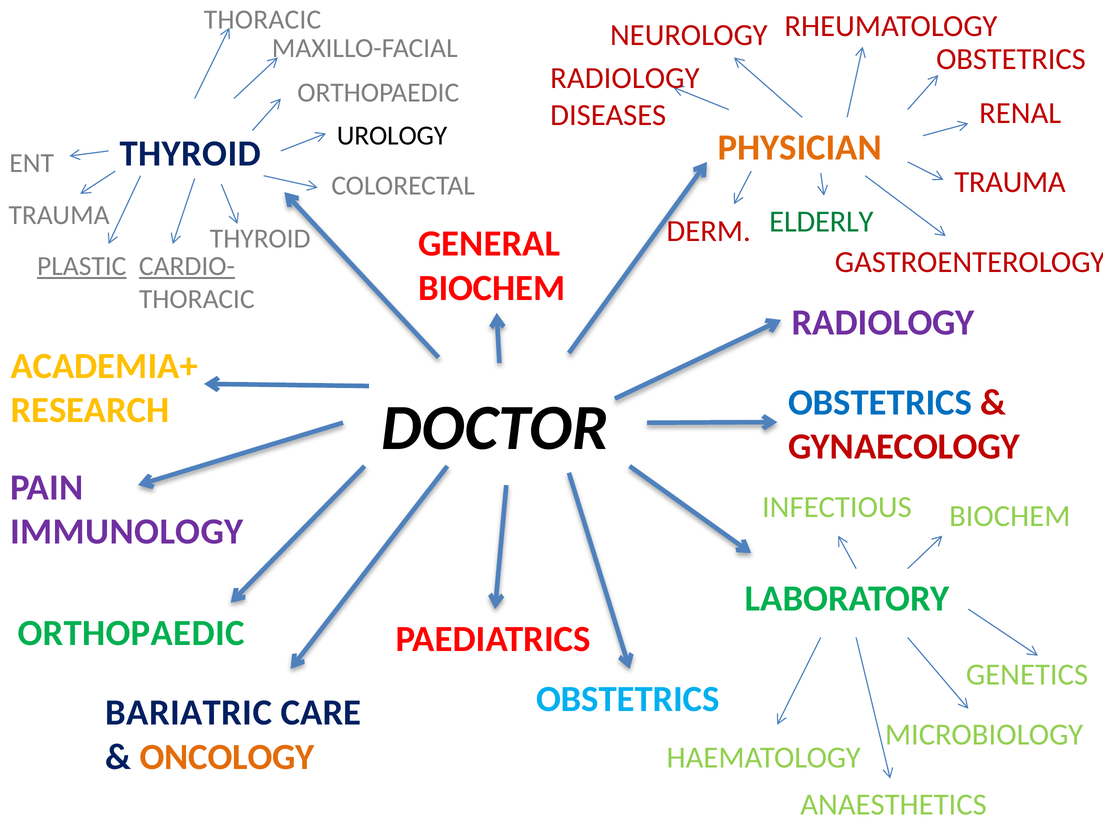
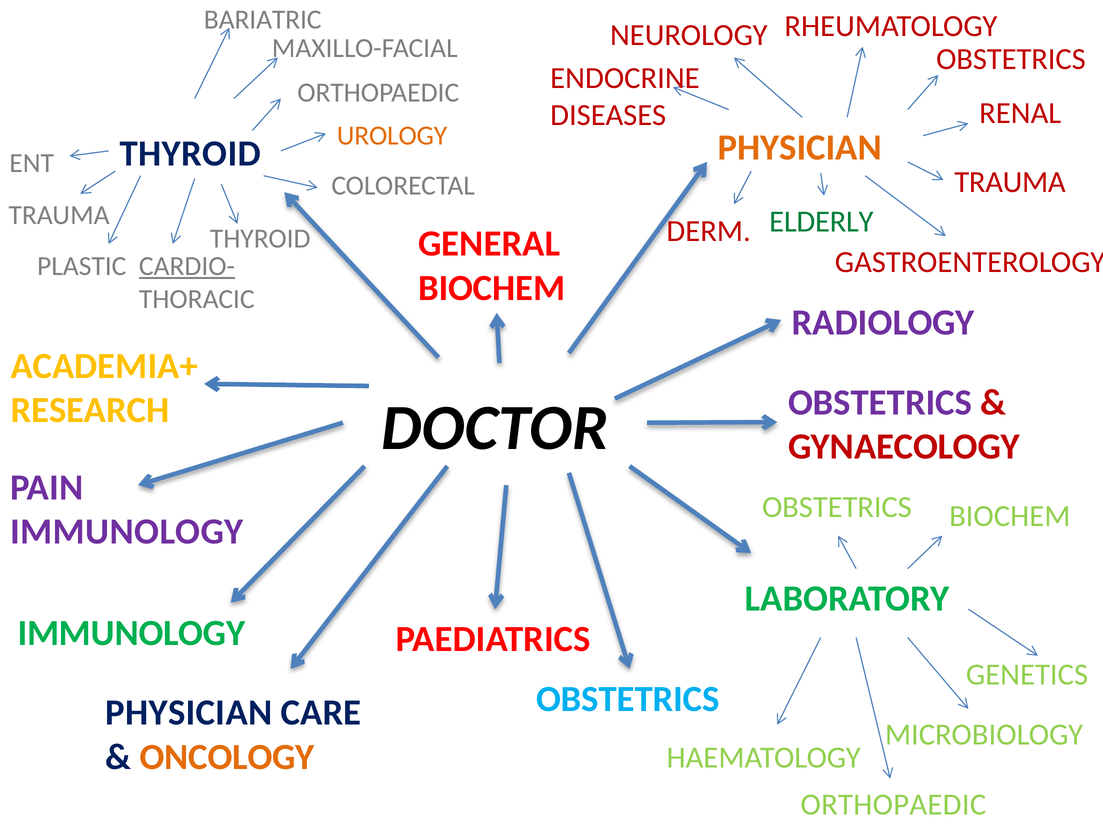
THORACIC: THORACIC -> BARIATRIC (263, 20)
RADIOLOGY: RADIOLOGY -> ENDOCRINE (625, 78)
UROLOGY colour: black -> orange (392, 135)
PLASTIC underline: present -> none (82, 266)
OBSTETRICS colour: blue -> purple (880, 402)
INFECTIOUS: INFECTIOUS -> OBSTETRICS (837, 506)
ORTHOPAEDIC: ORTHOPAEDIC -> IMMUNOLOGY (131, 632)
BARIATRIC: BARIATRIC -> PHYSICIAN (189, 712)
ANAESTHETICS: ANAESTHETICS -> ORTHOPAEDIC (893, 804)
